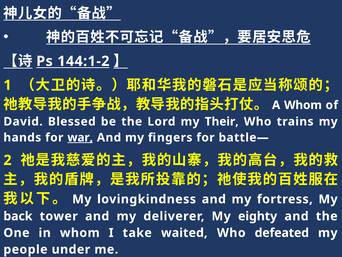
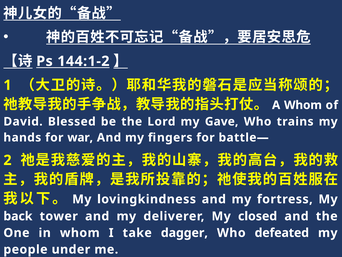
Their: Their -> Gave (222, 121)
war underline: present -> none (80, 137)
eighty: eighty -> closed (258, 216)
waited: waited -> dagger (184, 232)
